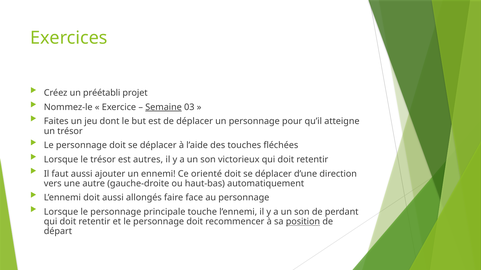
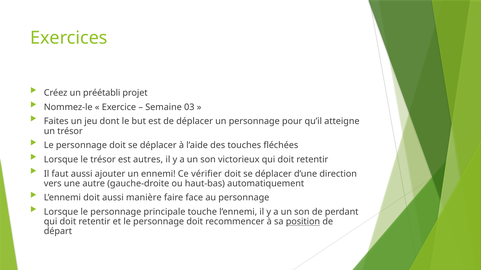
Semaine underline: present -> none (164, 107)
orienté: orienté -> vérifier (206, 174)
allongés: allongés -> manière (144, 198)
